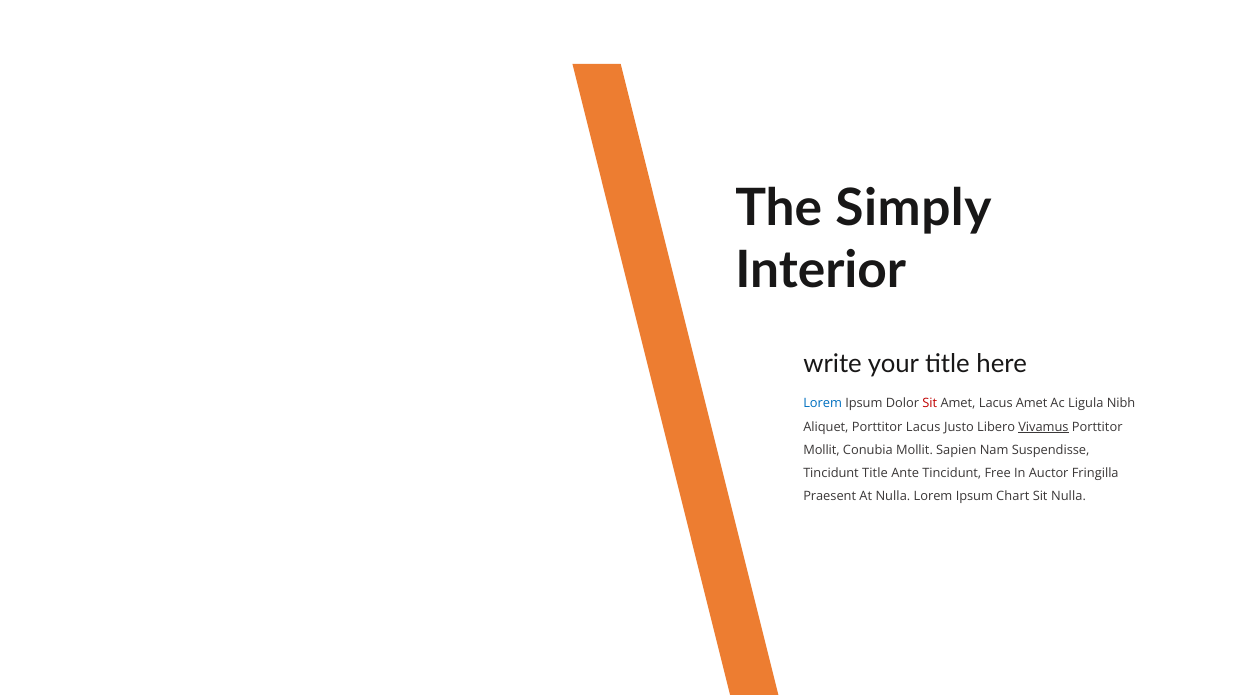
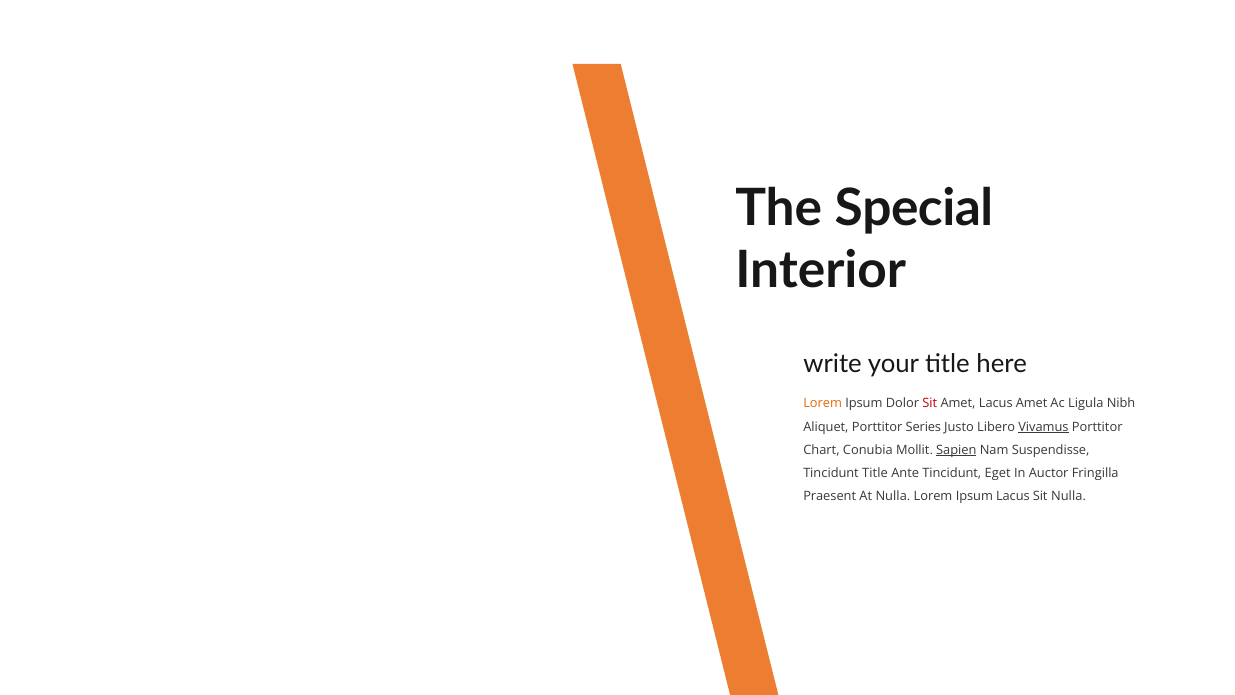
Simply: Simply -> Special (914, 208)
Lorem colour: blue -> orange (823, 404)
Porttitor Lacus: Lacus -> Series (923, 427)
Mollit: Mollit -> Chart (821, 450)
Sapien underline: none -> present (956, 450)
Free: Free -> Eget (998, 473)
Ipsum Chart: Chart -> Lacus (1013, 496)
